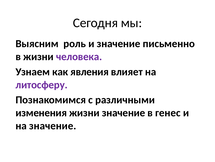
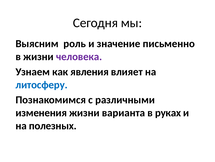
литосферу colour: purple -> blue (42, 84)
жизни значение: значение -> варианта (123, 112)
генес: генес -> руках (168, 112)
на значение: значение -> полезных (53, 125)
